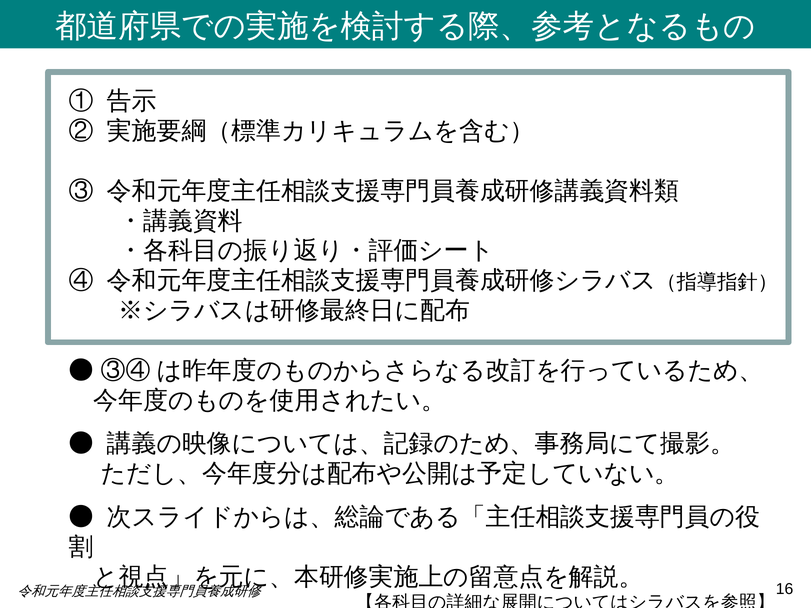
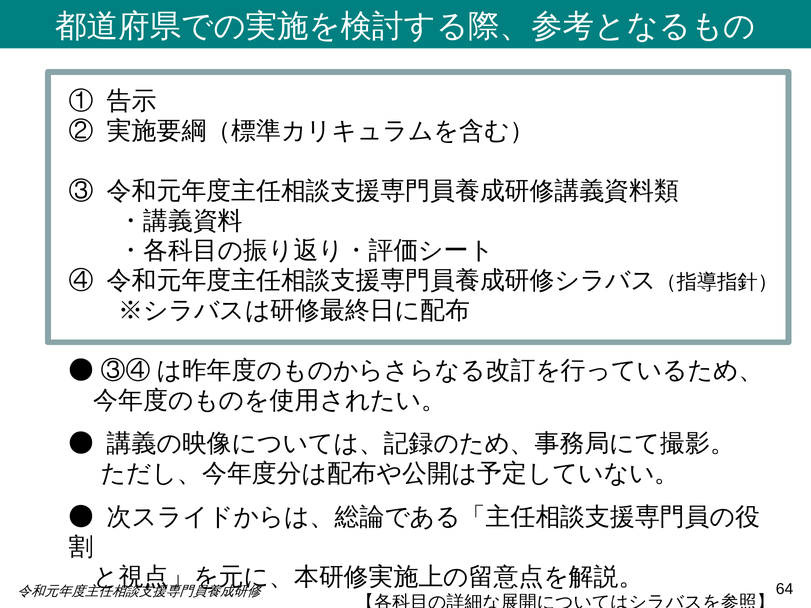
16: 16 -> 64 (785, 589)
